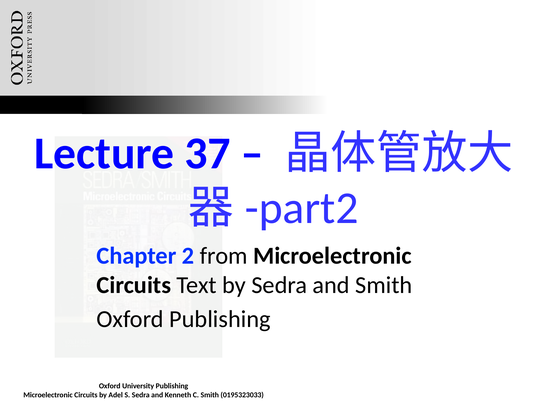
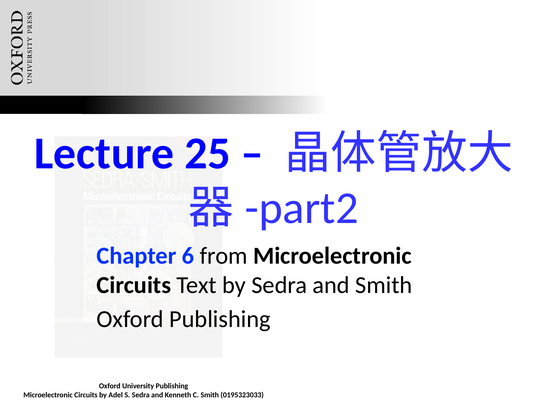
37: 37 -> 25 (208, 154)
2: 2 -> 6 (188, 256)
